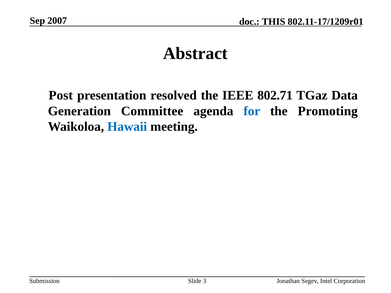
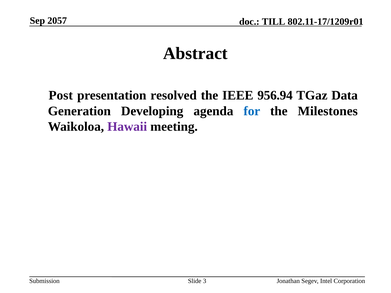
2007: 2007 -> 2057 (57, 21)
THIS: THIS -> TILL (274, 22)
802.71: 802.71 -> 956.94 (275, 95)
Committee: Committee -> Developing (152, 111)
Promoting: Promoting -> Milestones (328, 111)
Hawaii colour: blue -> purple (127, 127)
